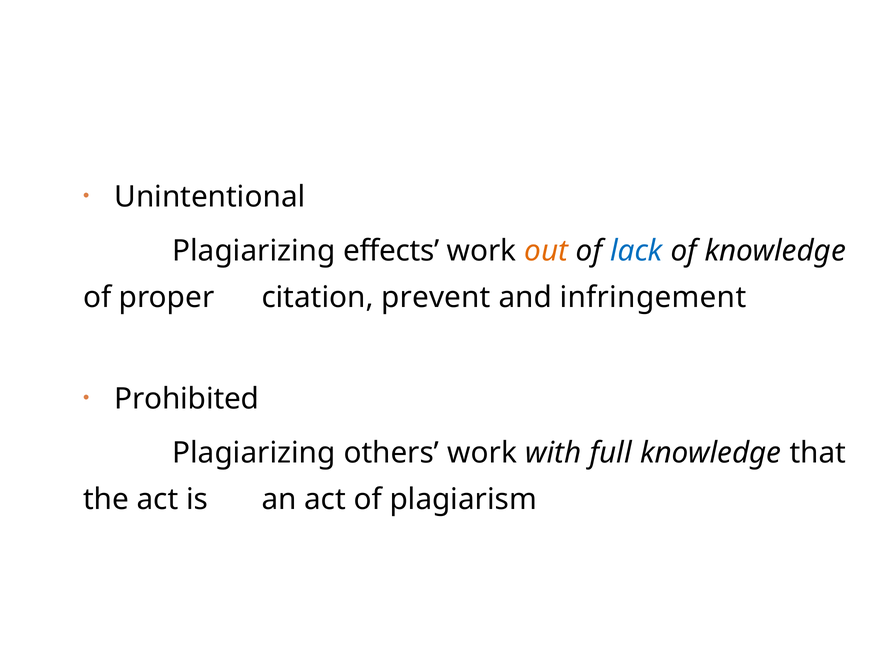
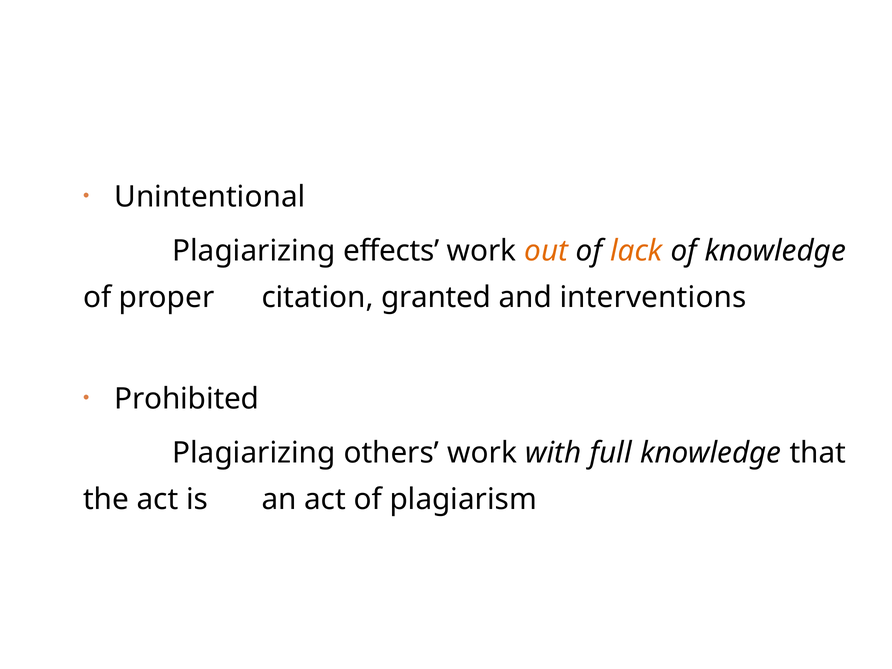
lack colour: blue -> orange (636, 251)
prevent: prevent -> granted (436, 297)
infringement: infringement -> interventions (653, 297)
